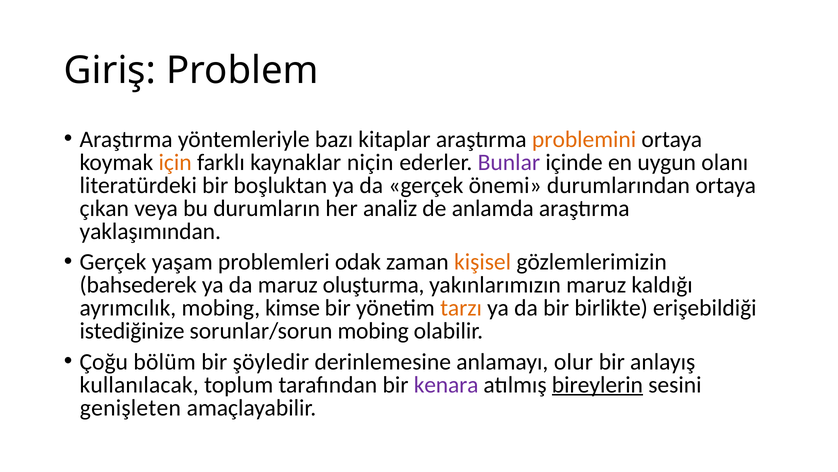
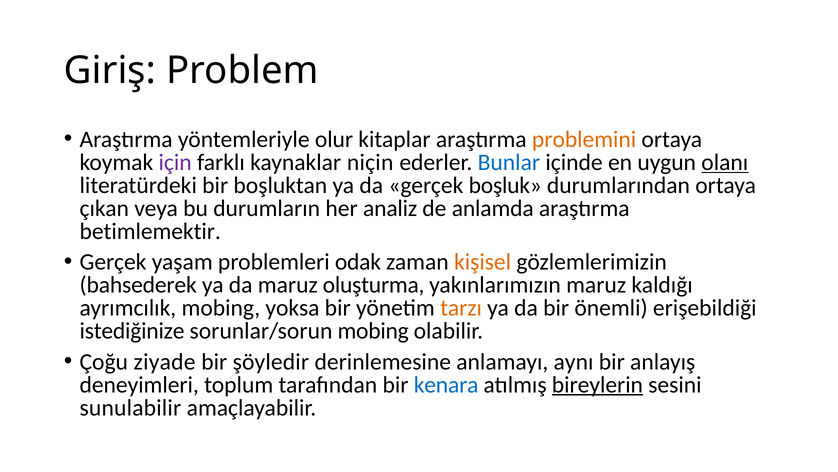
bazı: bazı -> olur (334, 139)
için colour: orange -> purple (175, 162)
Bunlar colour: purple -> blue (509, 162)
olanı underline: none -> present (725, 162)
önemi: önemi -> boşluk (505, 185)
yaklaşımından: yaklaşımından -> betimlemektir (150, 231)
kimse: kimse -> yoksa (293, 308)
birlikte: birlikte -> önemli (611, 308)
bölüm: bölüm -> ziyade (165, 361)
olur: olur -> aynı (574, 361)
kullanılacak: kullanılacak -> deneyimleri (139, 384)
kenara colour: purple -> blue (446, 384)
genişleten: genişleten -> sunulabilir (130, 407)
